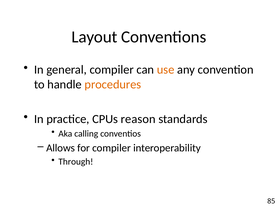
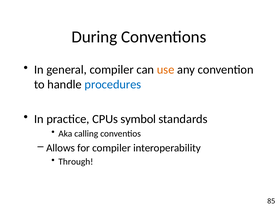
Layout: Layout -> During (94, 37)
procedures colour: orange -> blue (113, 85)
reason: reason -> symbol (138, 119)
